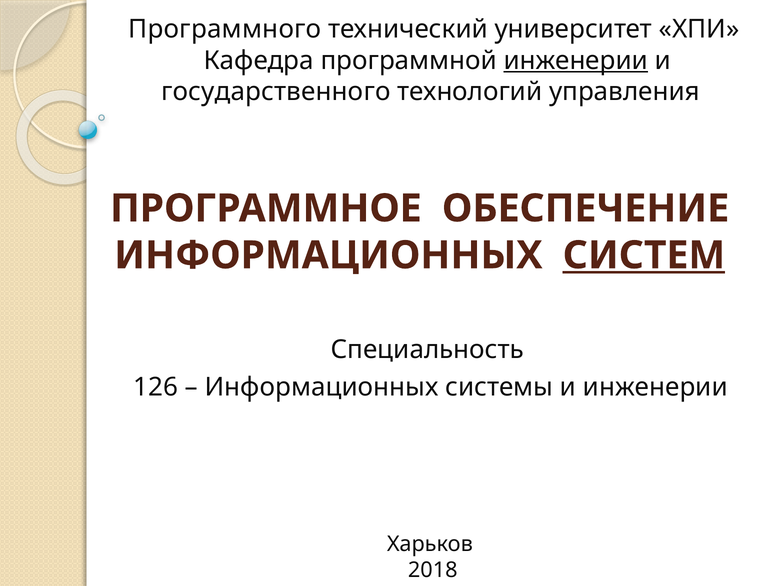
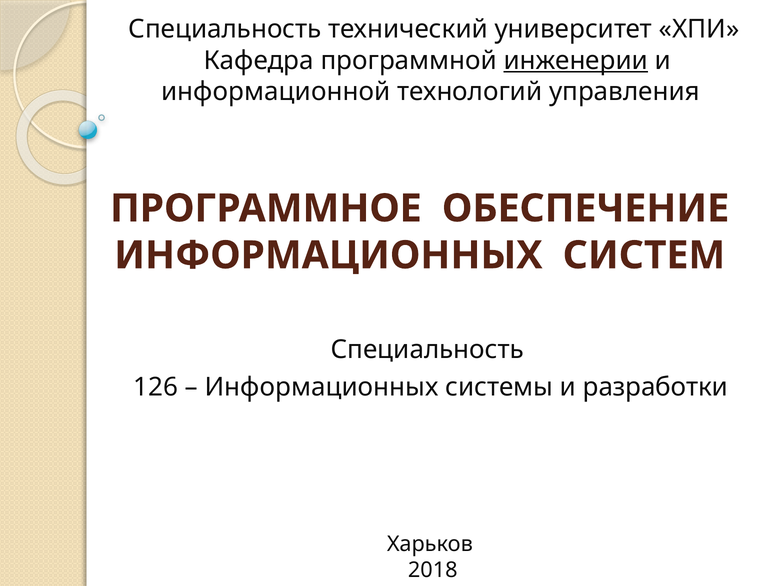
Программного: Программного -> Специальность (225, 29)
государственного: государственного -> информационной (276, 92)
СИСТЕМ underline: present -> none (644, 255)
и инженерии: инженерии -> разработки (655, 387)
